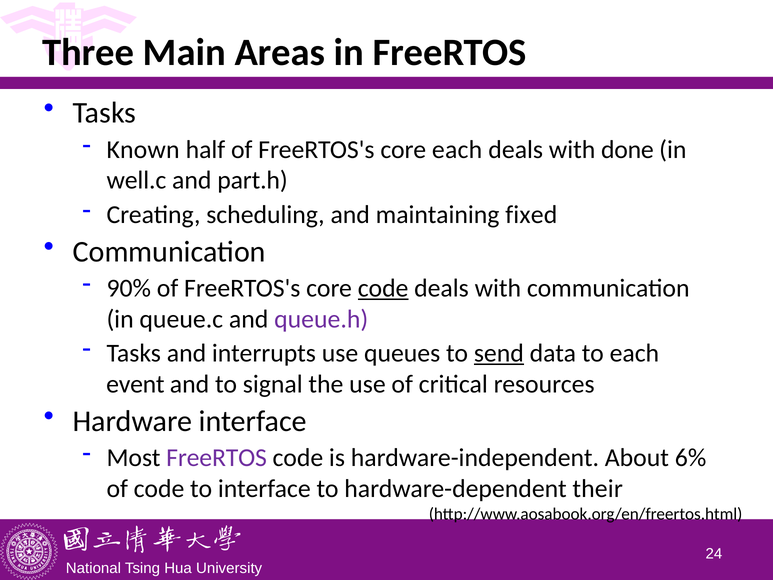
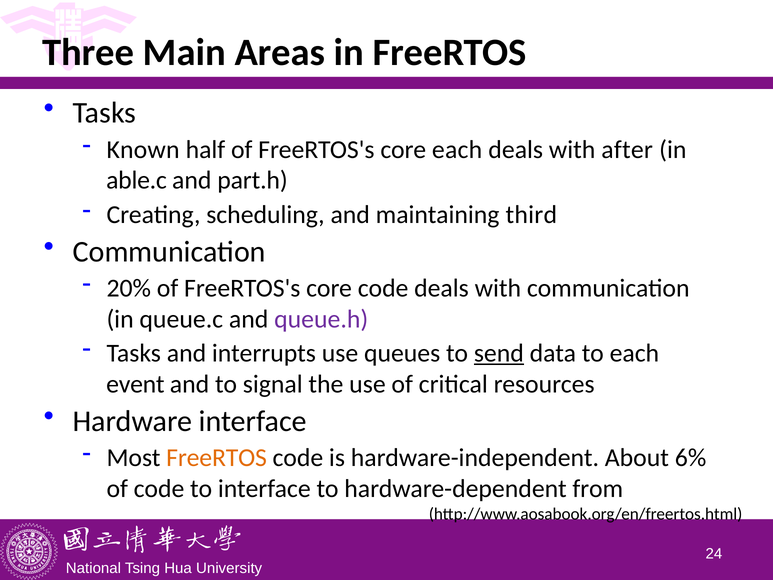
done: done -> after (627, 149)
well.c: well.c -> able.c (136, 180)
fixed: fixed -> third (531, 215)
90%: 90% -> 20% (129, 288)
code underline: present -> none (383, 288)
FreeRTOS colour: purple -> orange (217, 457)
their: their -> from (598, 488)
